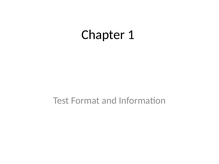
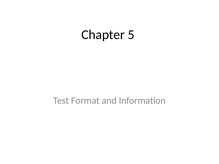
1: 1 -> 5 (131, 35)
